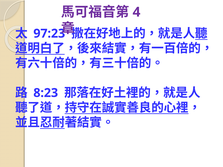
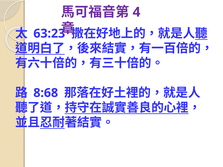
97:23: 97:23 -> 63:23 (49, 34)
8:23: 8:23 -> 8:68 (46, 93)
